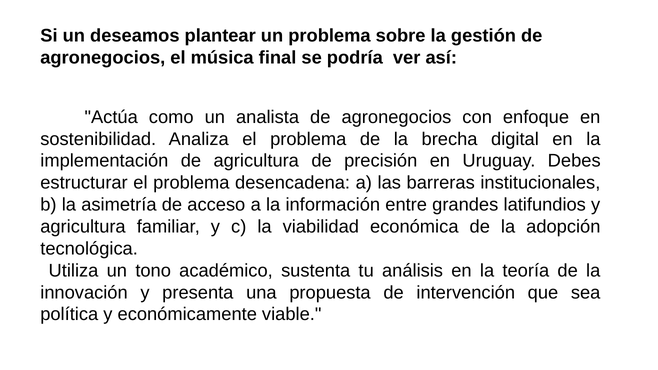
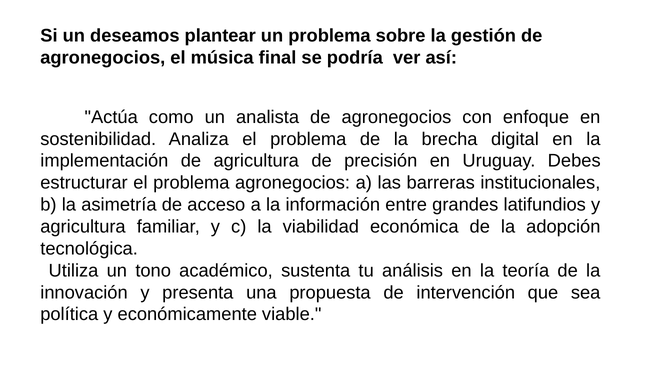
problema desencadena: desencadena -> agronegocios (293, 183)
